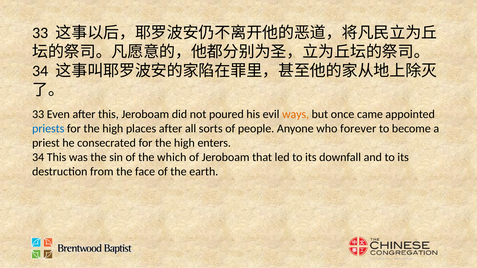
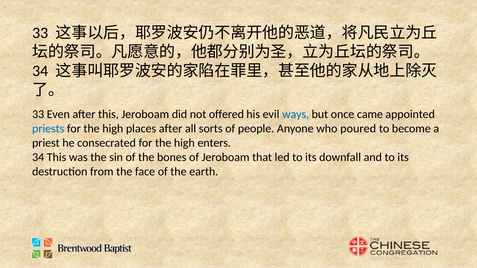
poured: poured -> offered (226, 115)
ways colour: orange -> blue (296, 115)
forever: forever -> poured (358, 129)
which: which -> bones (172, 157)
